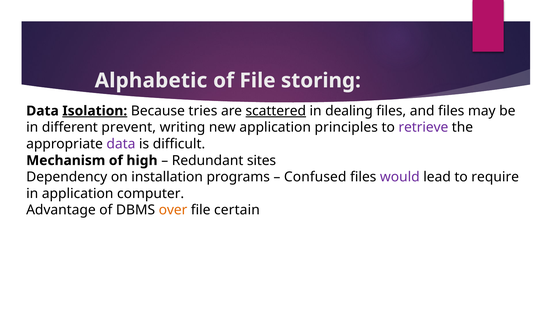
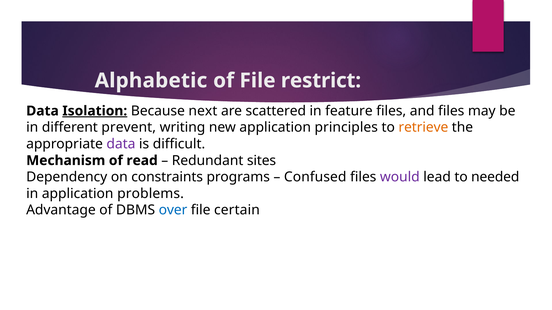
storing: storing -> restrict (321, 81)
tries: tries -> next (203, 111)
scattered underline: present -> none (276, 111)
dealing: dealing -> feature (349, 111)
retrieve colour: purple -> orange (423, 128)
high: high -> read (142, 161)
installation: installation -> constraints (167, 177)
require: require -> needed (495, 177)
computer: computer -> problems (151, 194)
over colour: orange -> blue (173, 210)
